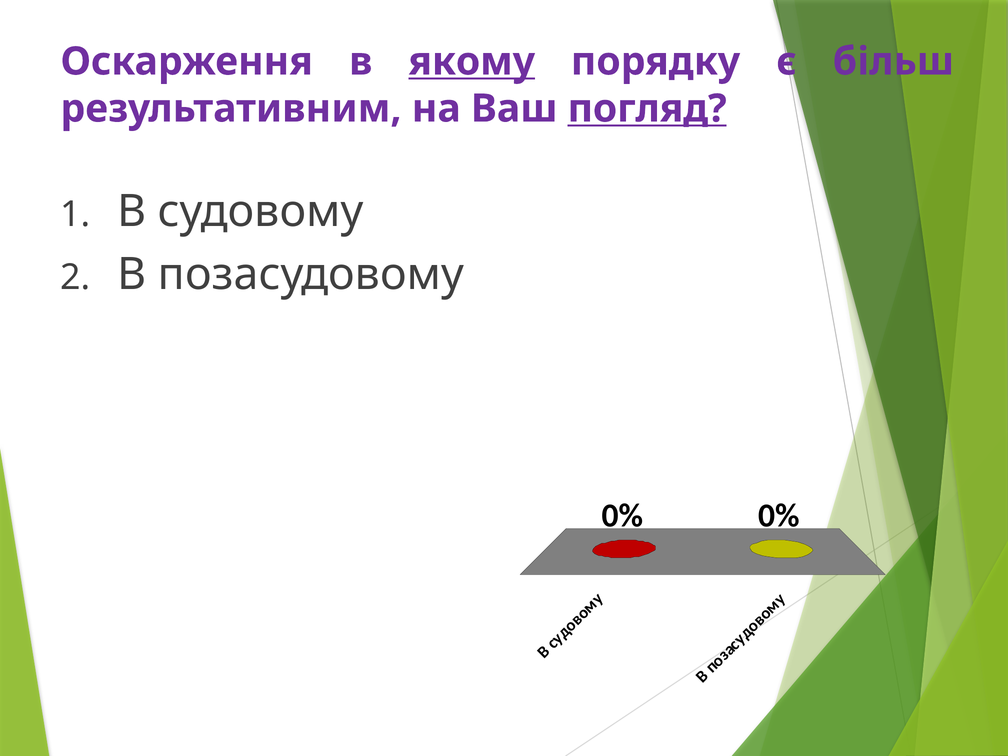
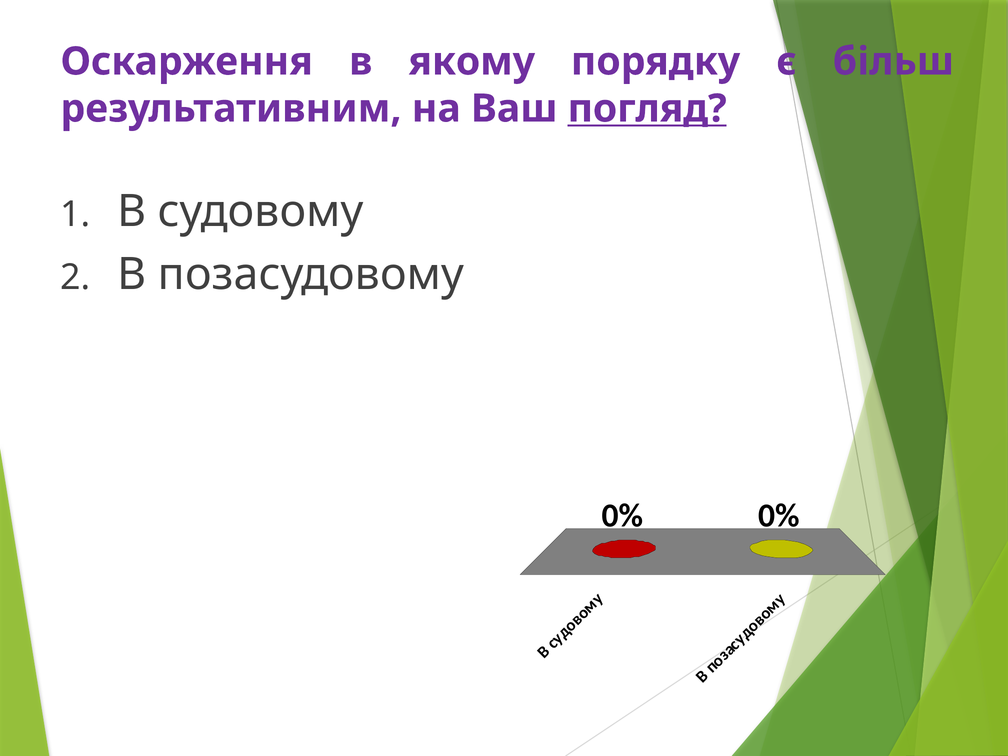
якому underline: present -> none (472, 62)
